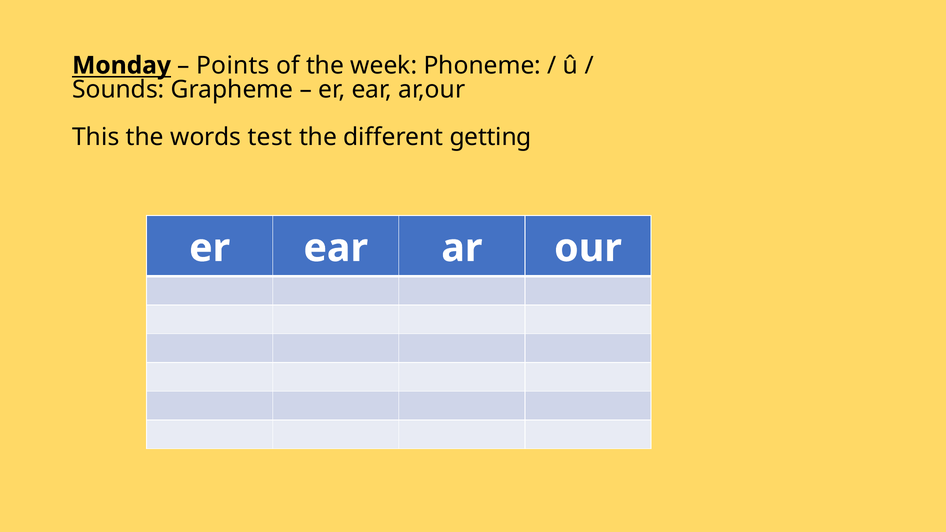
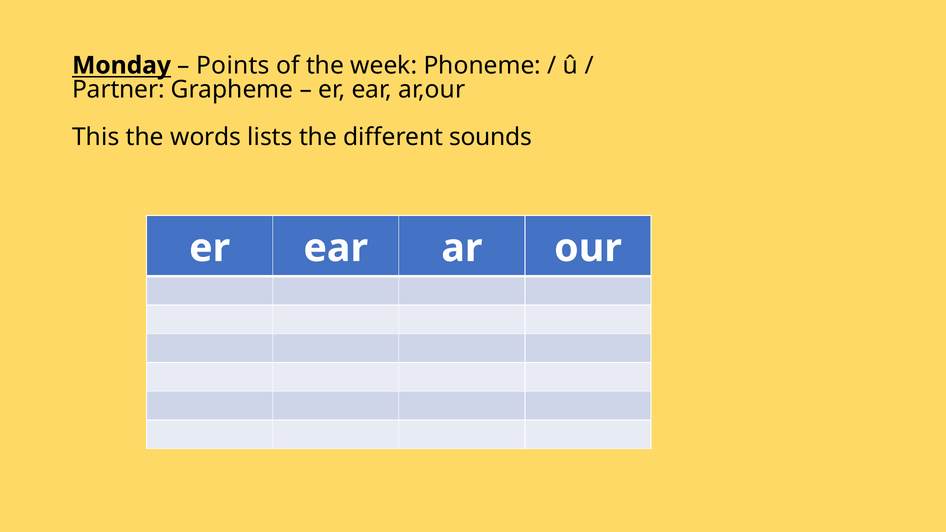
Sounds: Sounds -> Partner (118, 89)
test: test -> lists (270, 137)
getting: getting -> sounds (491, 137)
